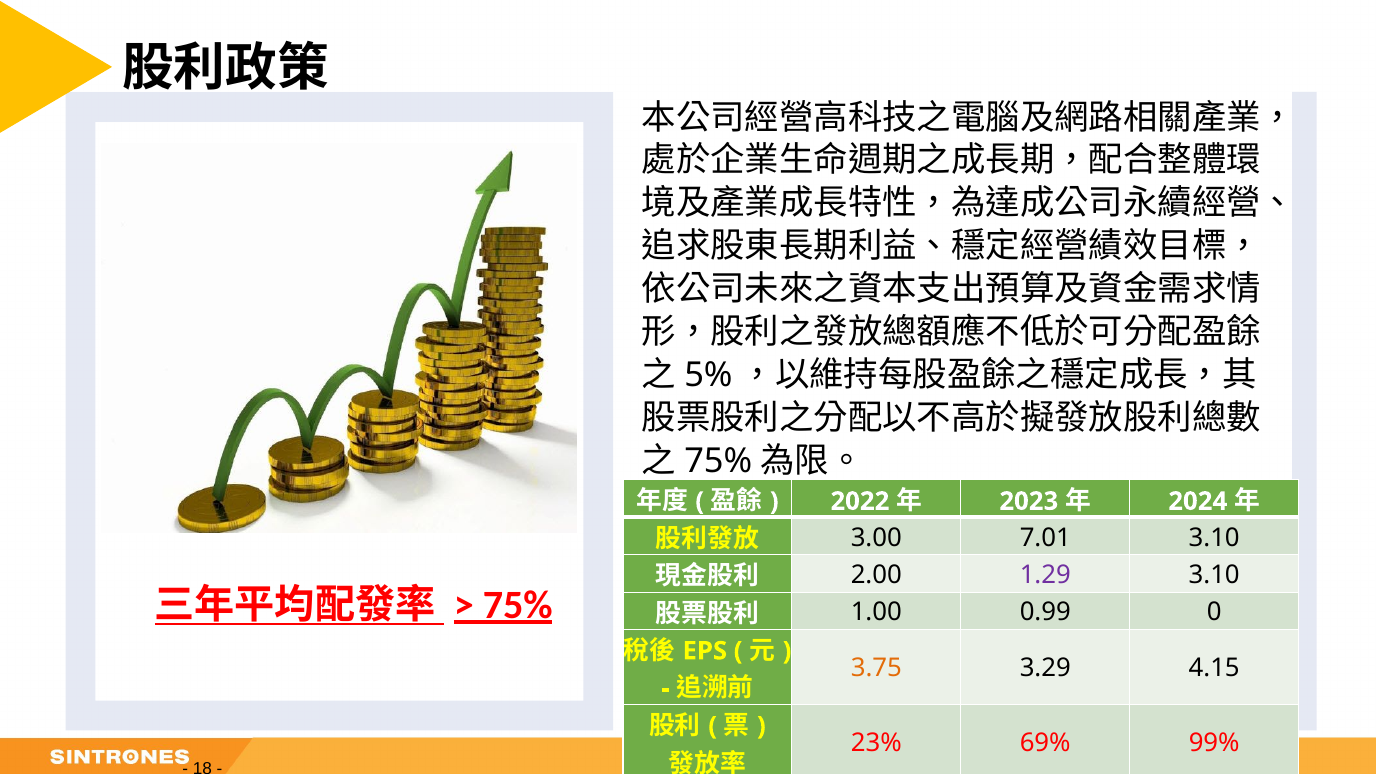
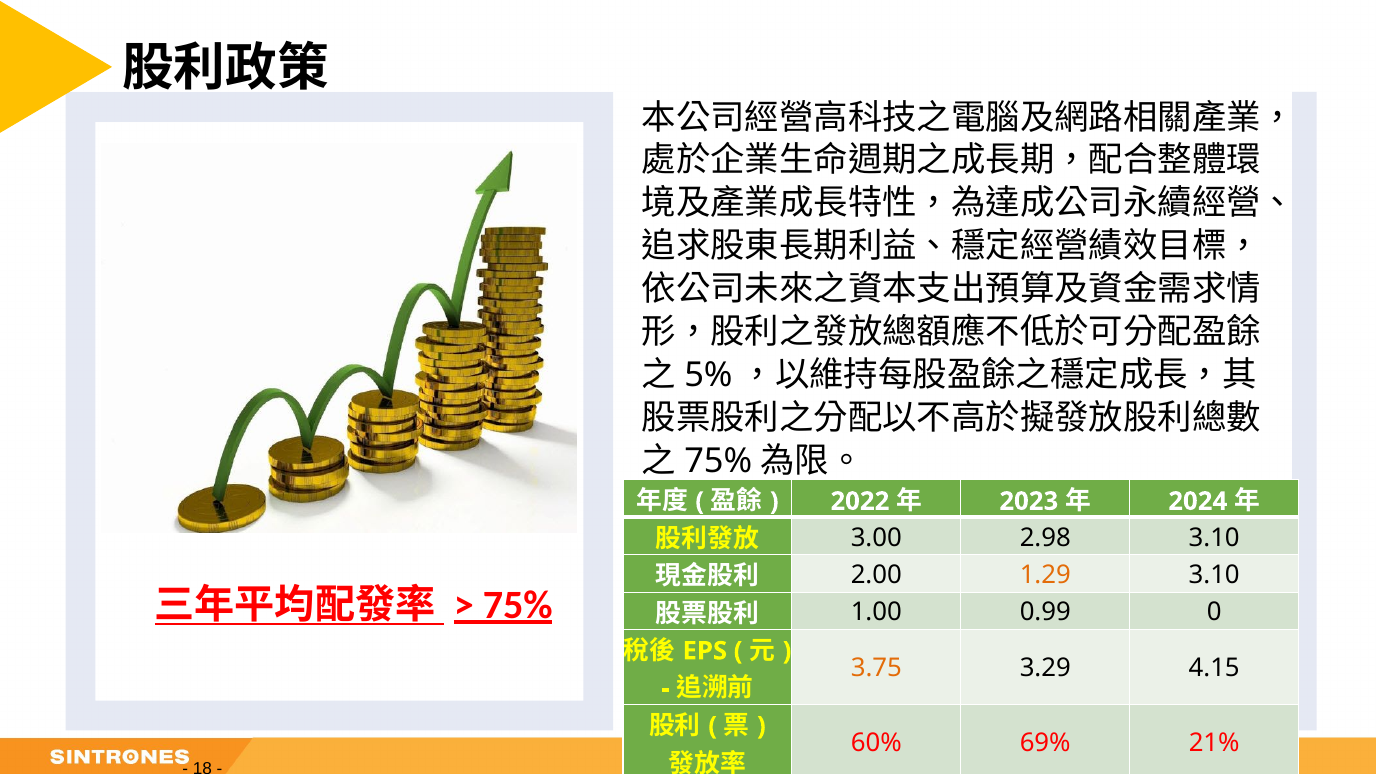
7.01: 7.01 -> 2.98 (1045, 538)
1.29 colour: purple -> orange (1045, 575)
23%: 23% -> 60% (876, 743)
99%: 99% -> 21% (1214, 743)
